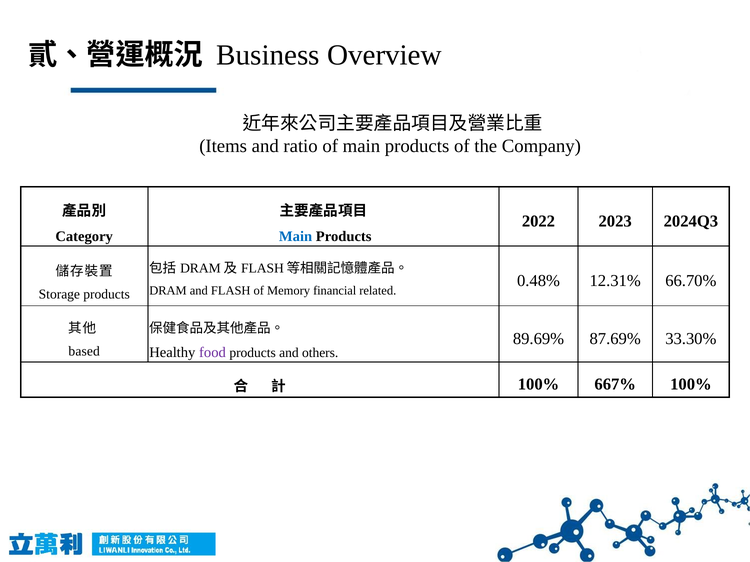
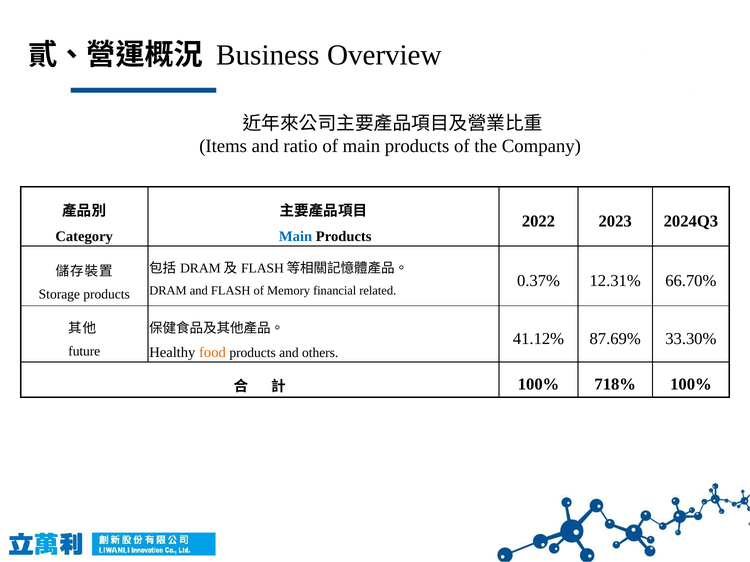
0.48%: 0.48% -> 0.37% (539, 281)
89.69%: 89.69% -> 41.12% (538, 339)
based: based -> future (84, 352)
food colour: purple -> orange (212, 353)
667%: 667% -> 718% (615, 385)
